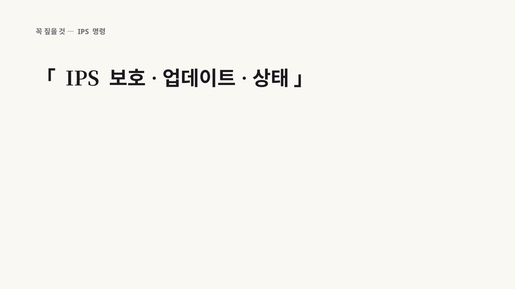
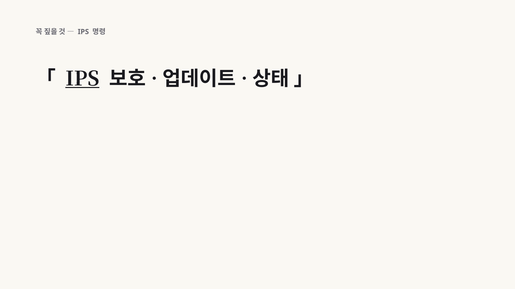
IPS underline: none -> present (82, 79)
